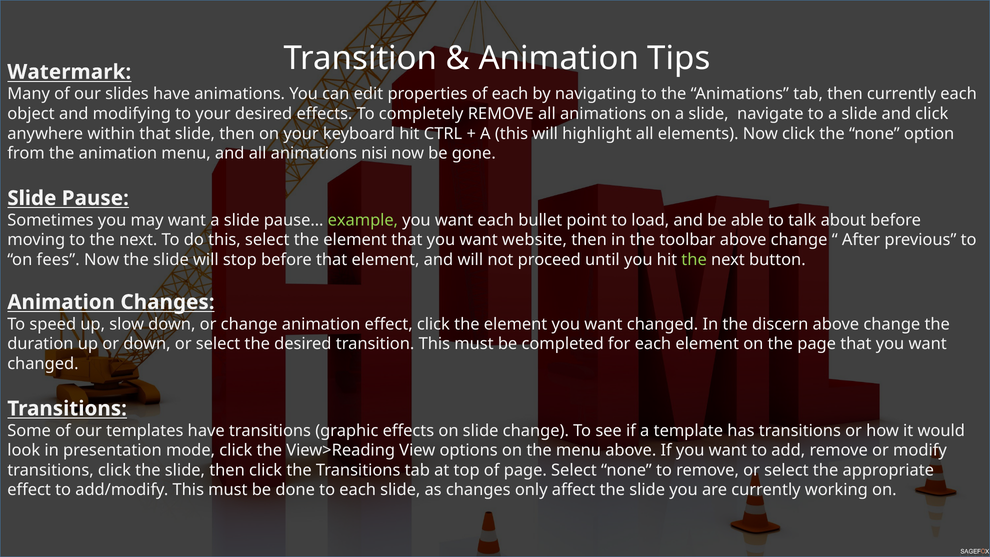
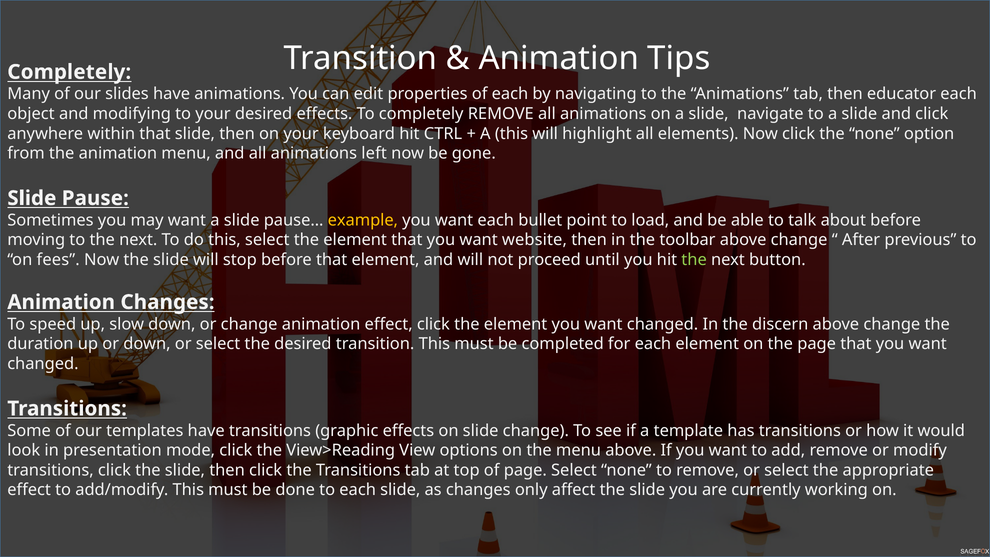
Watermark: Watermark -> Completely (69, 72)
then currently: currently -> educator (902, 94)
nisi: nisi -> left (374, 153)
example colour: light green -> yellow (363, 220)
